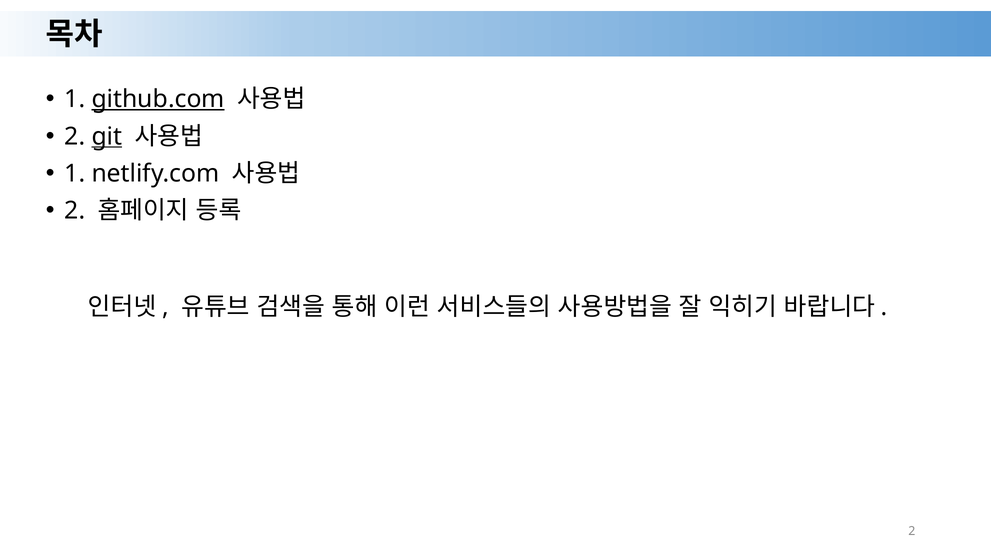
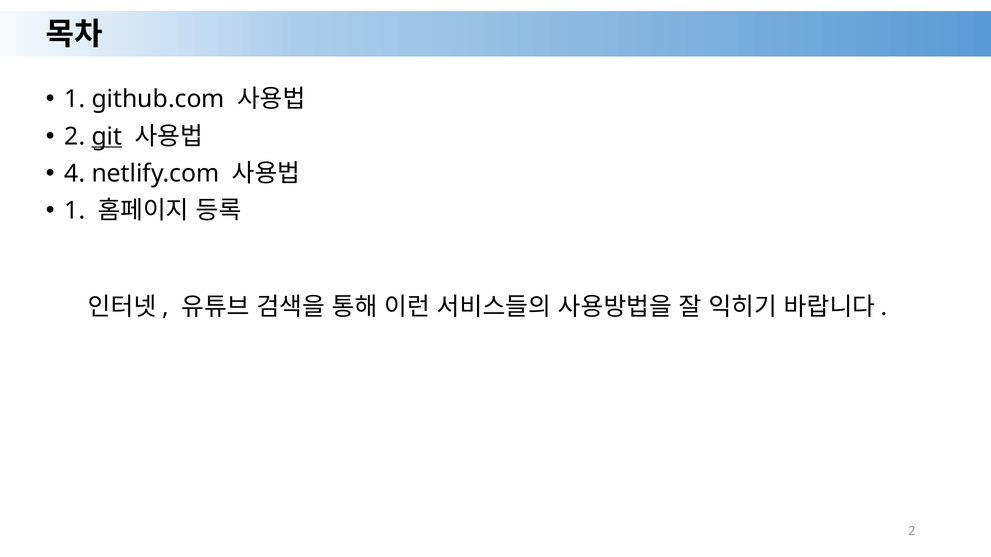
github.com underline: present -> none (158, 99)
1: 1 -> 4 (75, 174)
2: 2 -> 1 (75, 211)
